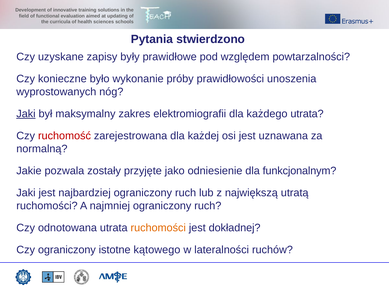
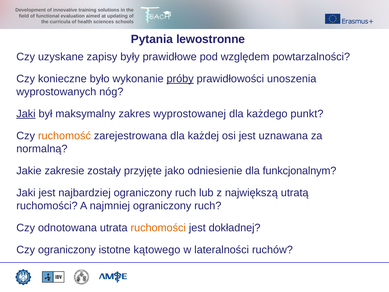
stwierdzono: stwierdzono -> lewostronne (211, 39)
próby underline: none -> present (180, 79)
elektromiografii: elektromiografii -> wyprostowanej (190, 114)
każdego utrata: utrata -> punkt (307, 114)
ruchomość colour: red -> orange (64, 136)
pozwala: pozwala -> zakresie (64, 171)
